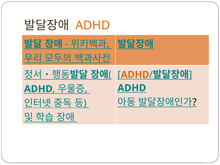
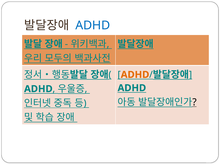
ADHD colour: orange -> blue (93, 25)
